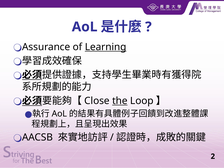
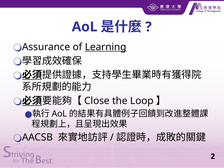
the underline: present -> none (120, 101)
